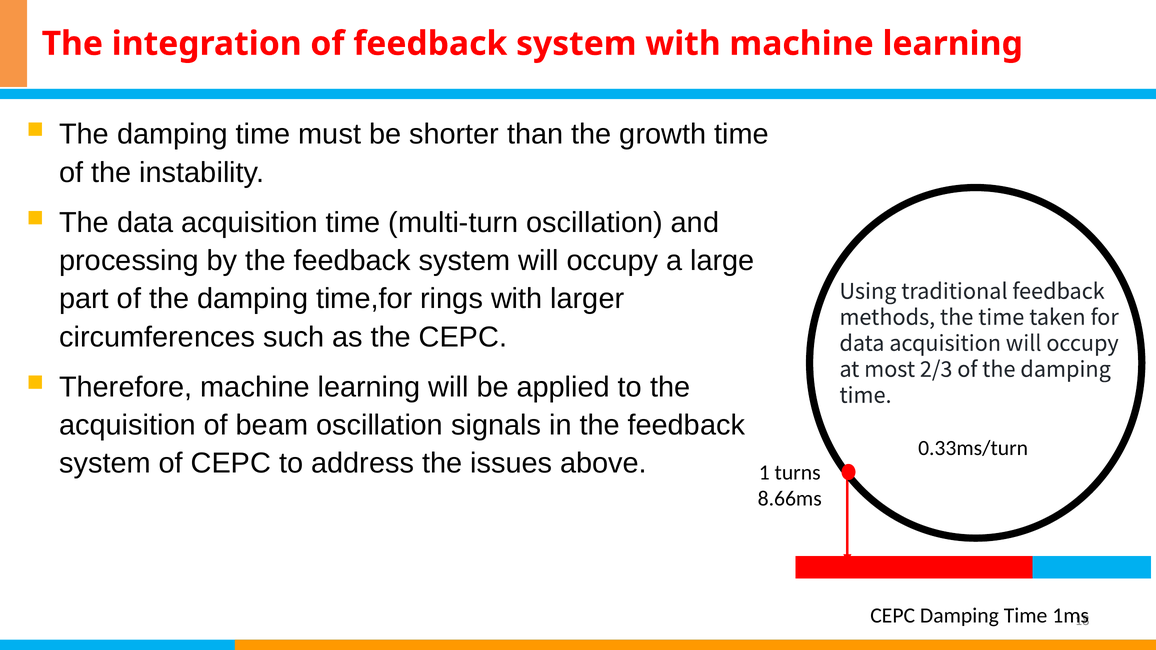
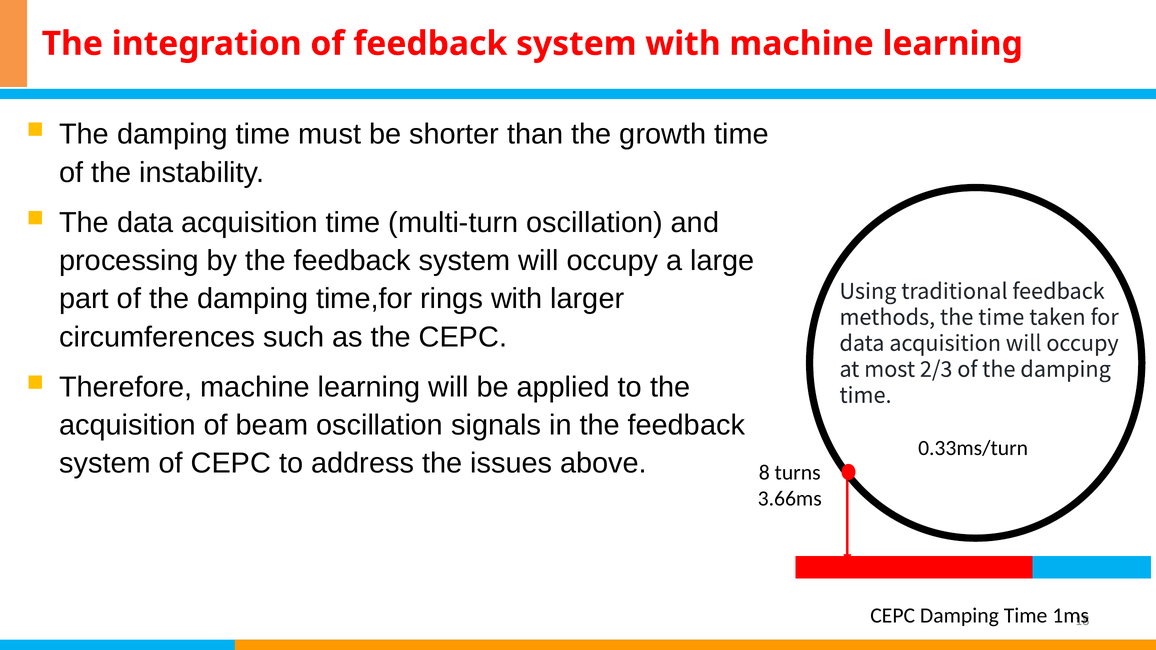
1: 1 -> 8 (764, 473)
8.66ms: 8.66ms -> 3.66ms (790, 499)
